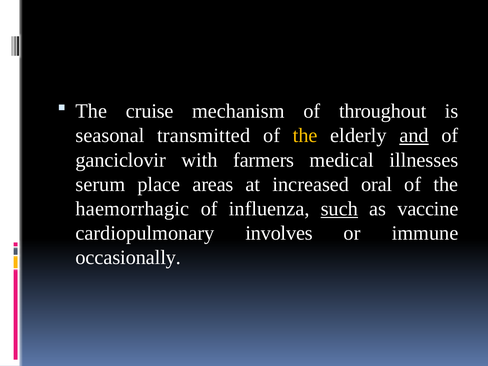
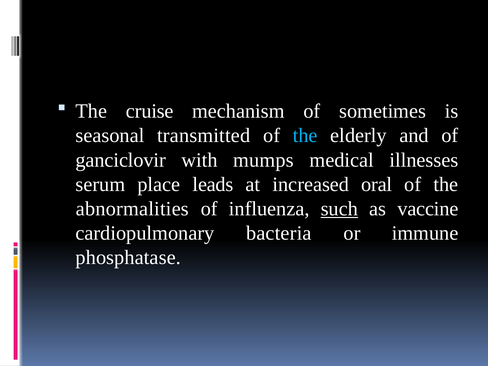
throughout: throughout -> sometimes (383, 111)
the colour: yellow -> light blue (305, 136)
and underline: present -> none (414, 136)
farmers: farmers -> mumps (263, 160)
areas: areas -> leads (213, 184)
haemorrhagic: haemorrhagic -> abnormalities (132, 209)
involves: involves -> bacteria (279, 233)
occasionally: occasionally -> phosphatase (128, 258)
